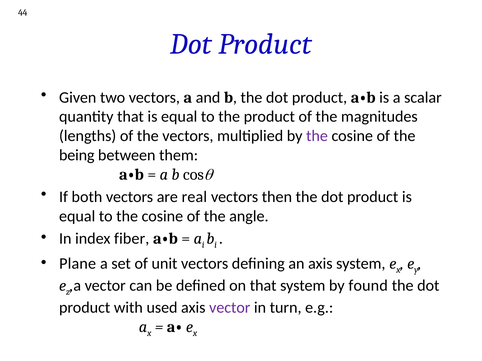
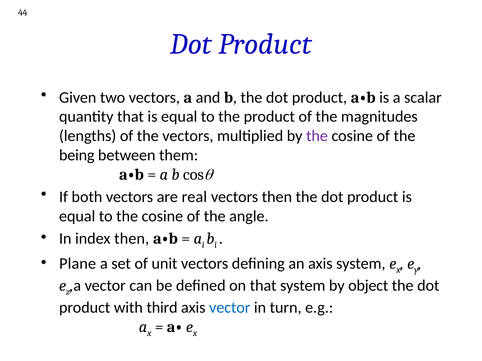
index fiber: fiber -> then (132, 239)
found: found -> object (368, 286)
used: used -> third (162, 308)
vector colour: purple -> blue (230, 308)
